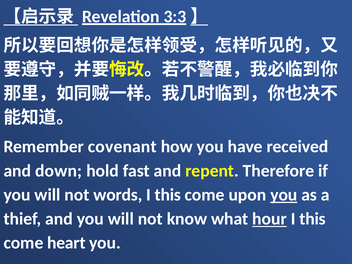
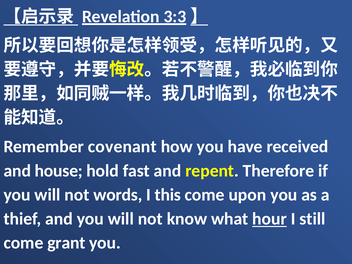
down: down -> house (59, 171)
you underline: present -> none (284, 195)
this: this -> still (312, 219)
heart: heart -> grant (66, 243)
